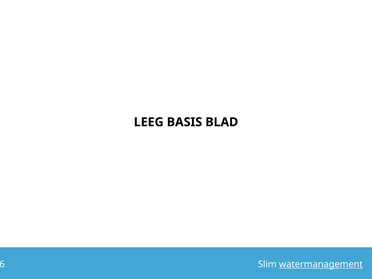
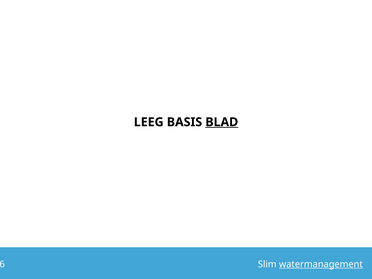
BLAD underline: none -> present (222, 122)
